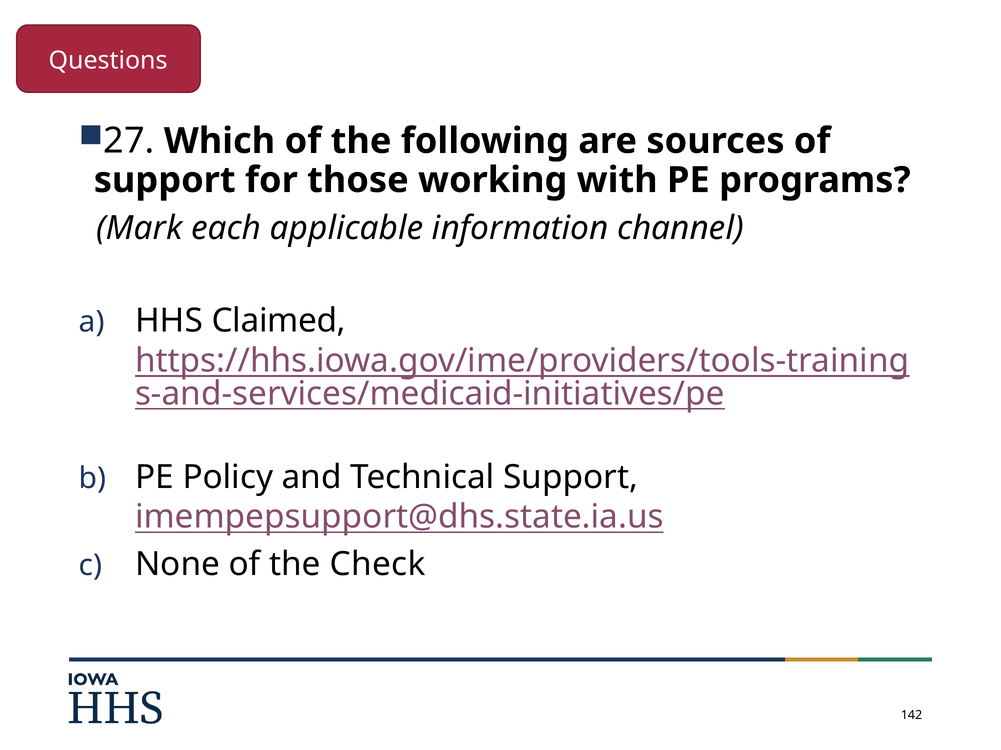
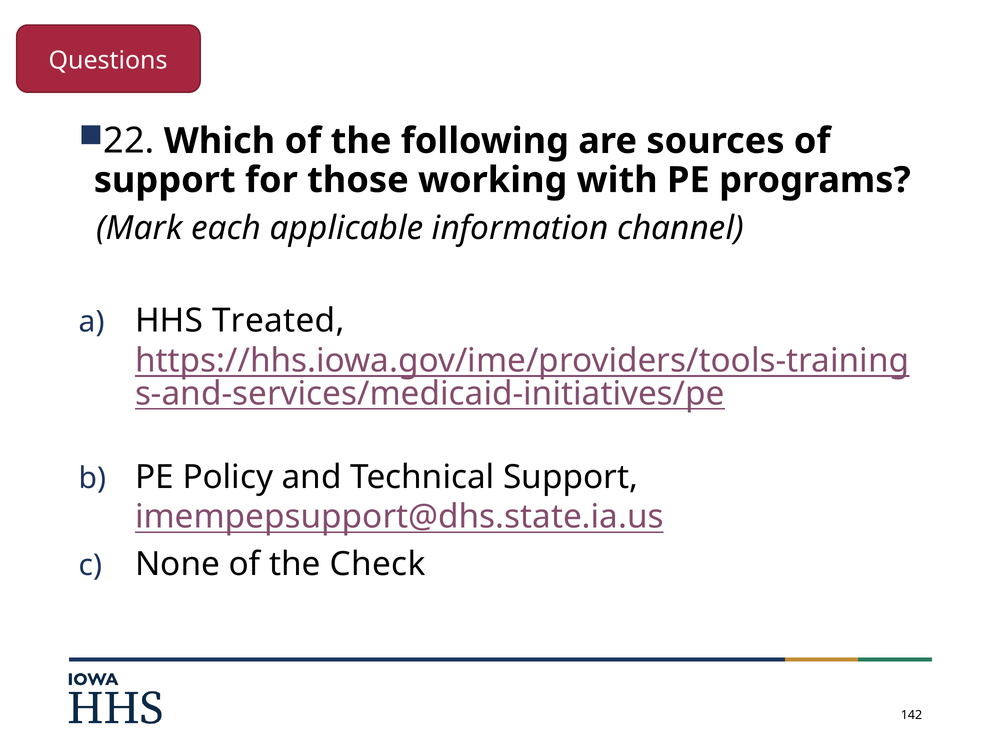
27: 27 -> 22 (129, 141)
Claimed: Claimed -> Treated (278, 321)
